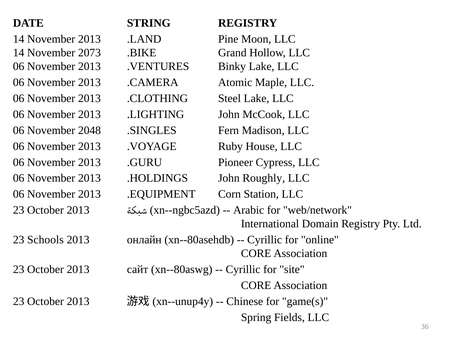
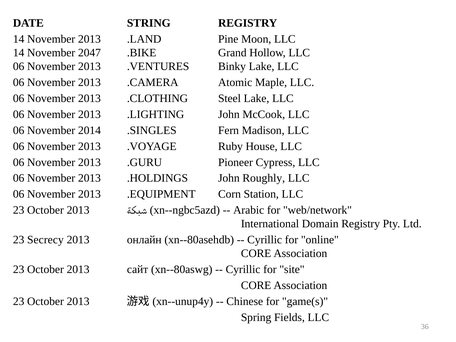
2073: 2073 -> 2047 (89, 53)
2048: 2048 -> 2014 (89, 130)
Schools: Schools -> Secrecy (45, 240)
